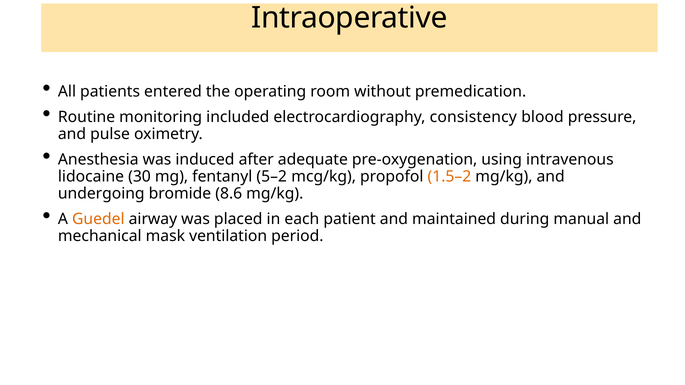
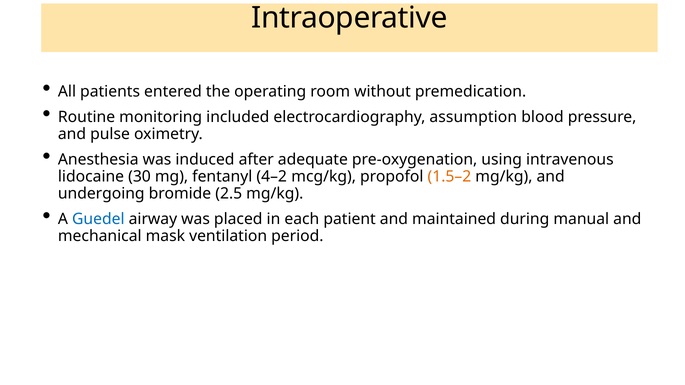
consistency: consistency -> assumption (473, 117)
5–2: 5–2 -> 4–2 (272, 177)
8.6: 8.6 -> 2.5 (229, 194)
Guedel colour: orange -> blue (98, 219)
